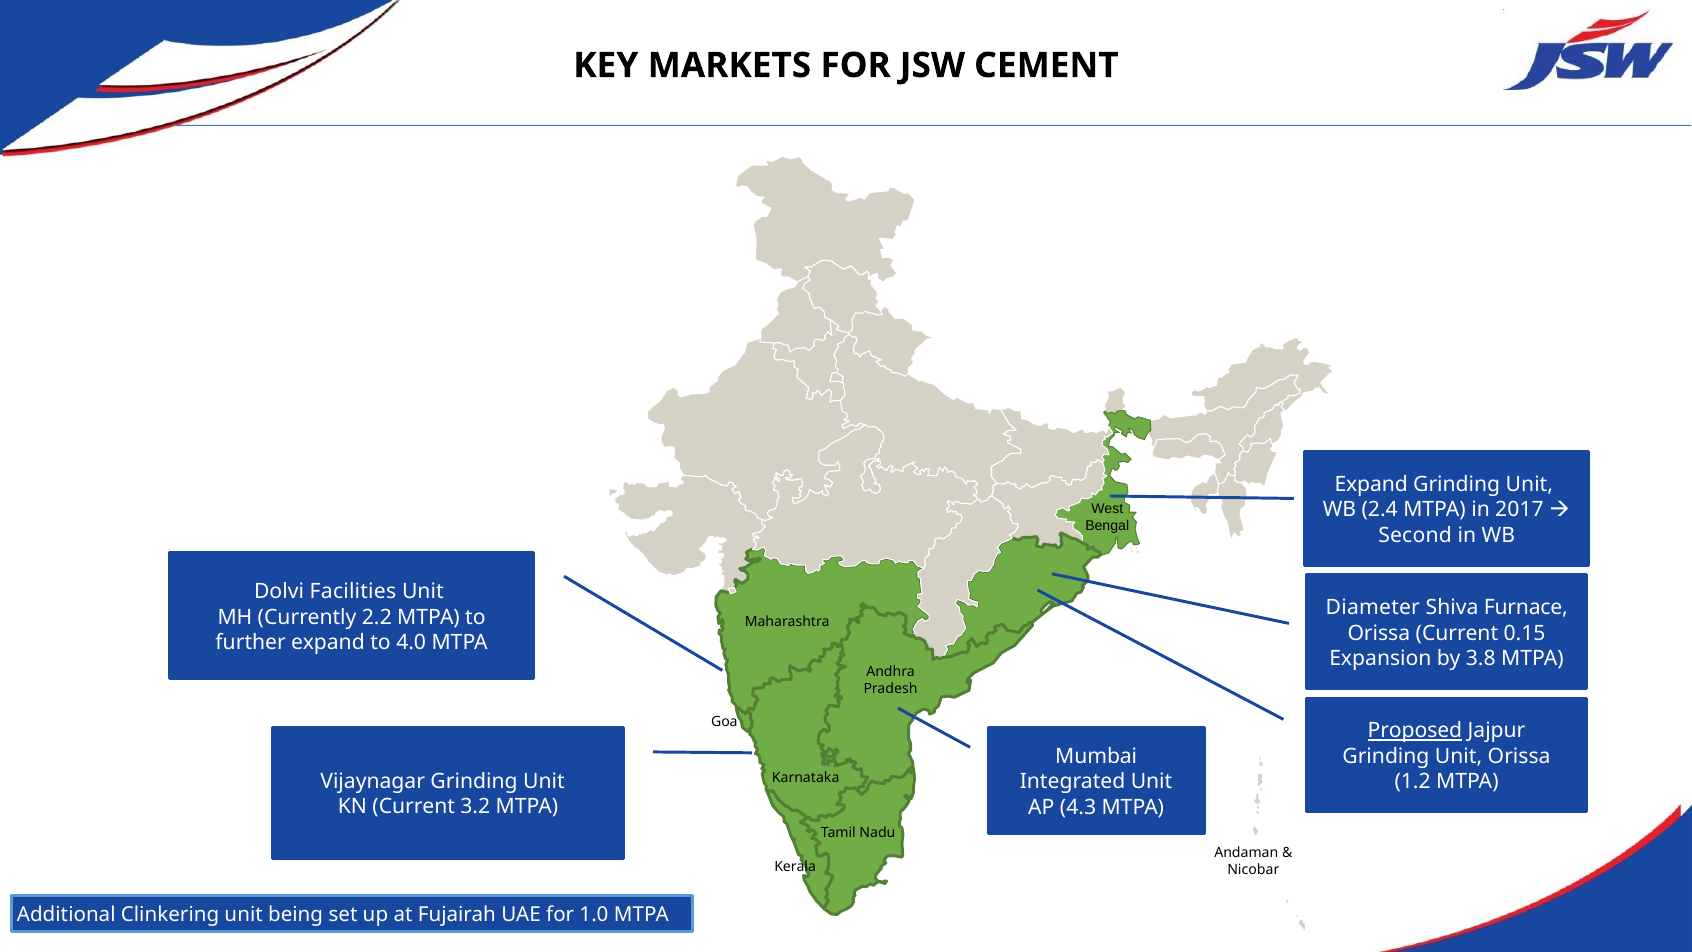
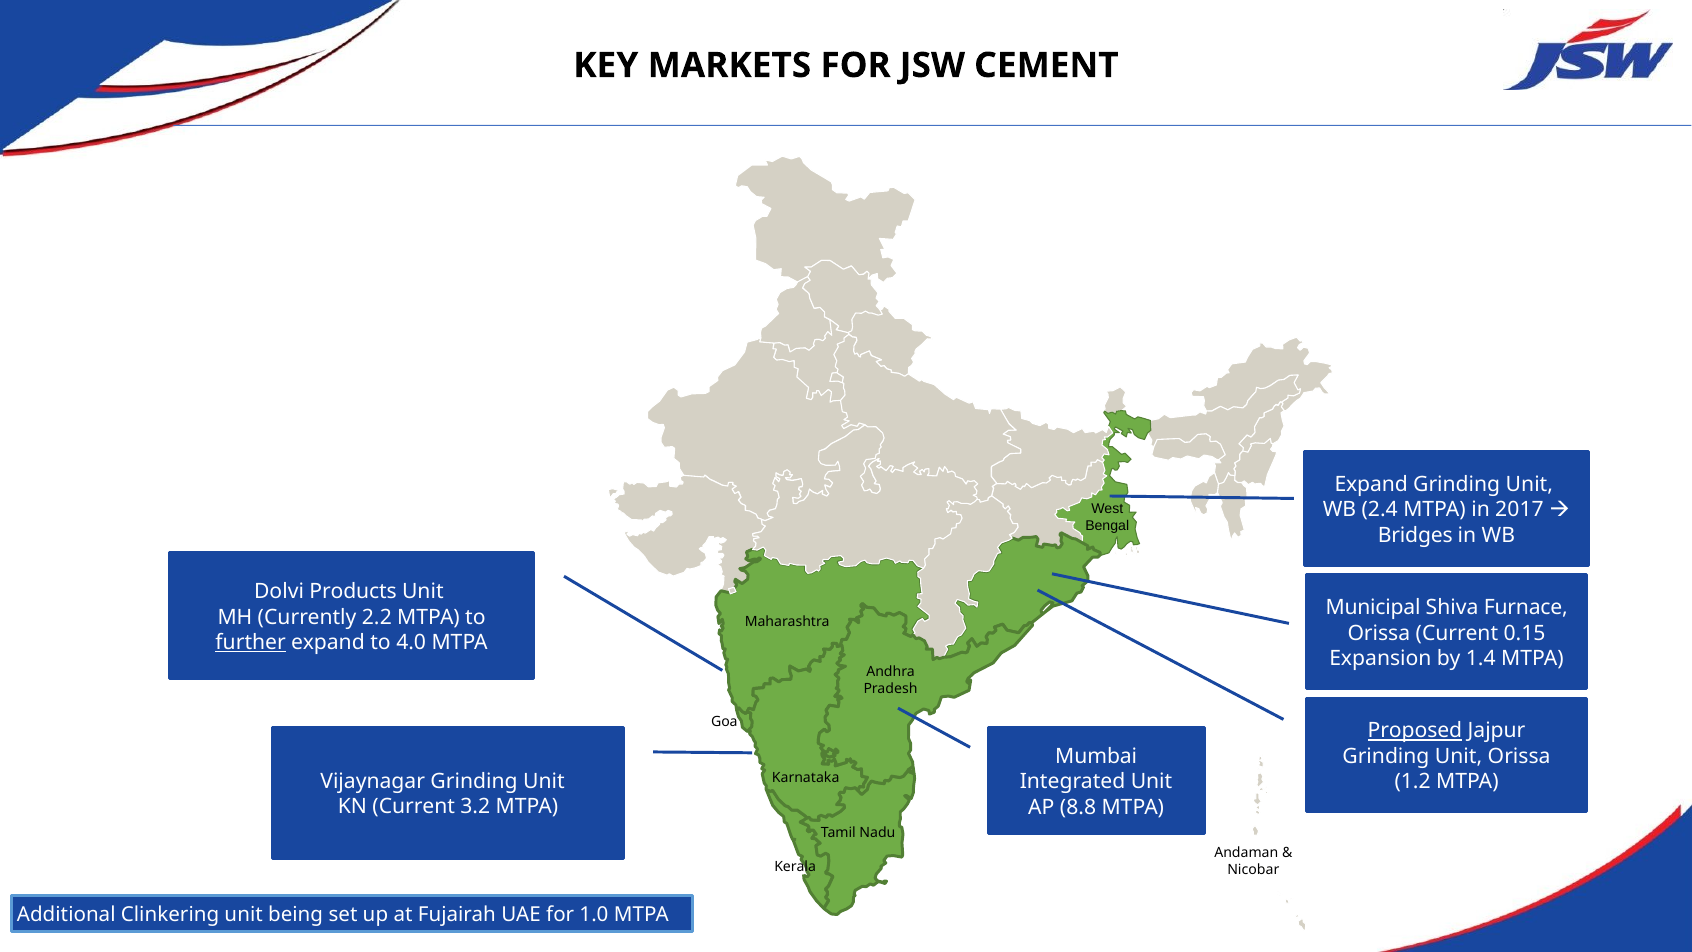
Second: Second -> Bridges (1415, 535)
Facilities: Facilities -> Products (353, 592)
Diameter: Diameter -> Municipal (1373, 608)
further underline: none -> present (251, 642)
3.8: 3.8 -> 1.4 (1481, 658)
4.3: 4.3 -> 8.8 (1078, 807)
